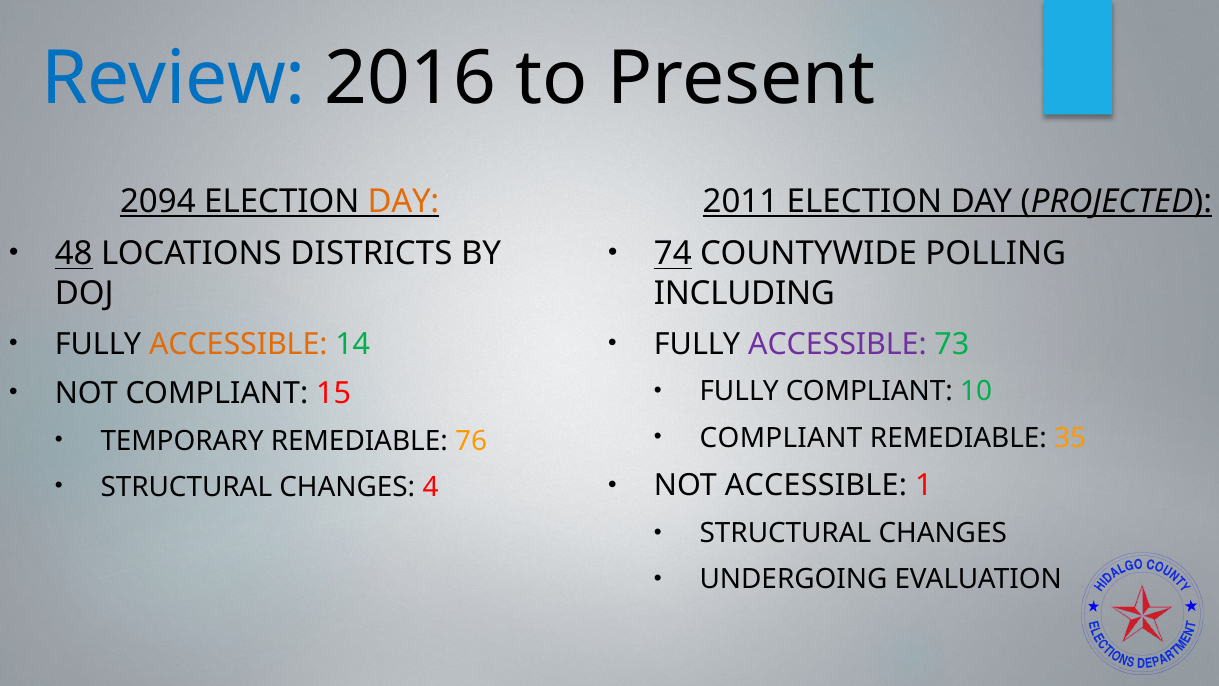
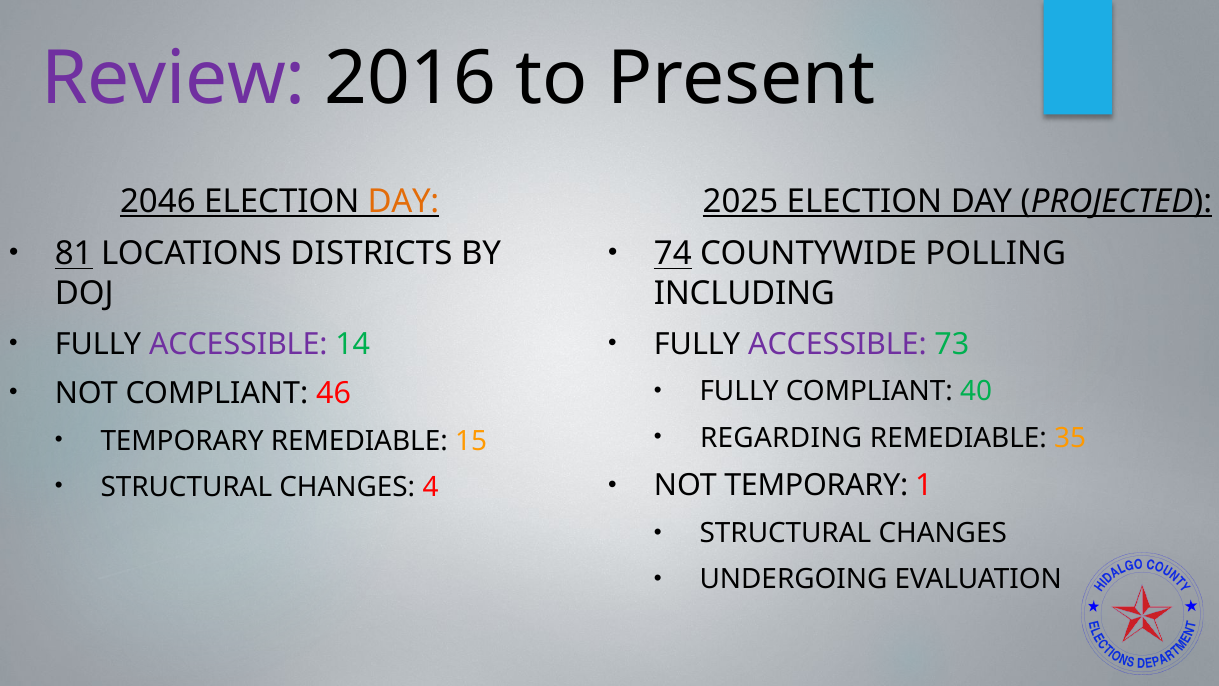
Review colour: blue -> purple (173, 79)
2094: 2094 -> 2046 (158, 201)
2011: 2011 -> 2025 (740, 201)
48: 48 -> 81 (74, 254)
ACCESSIBLE colour: orange -> purple (238, 344)
10: 10 -> 40 (976, 391)
15: 15 -> 46 (334, 393)
COMPLIANT: COMPLIANT -> REGARDING (781, 438)
76: 76 -> 15 (471, 441)
NOT ACCESSIBLE: ACCESSIBLE -> TEMPORARY (816, 486)
